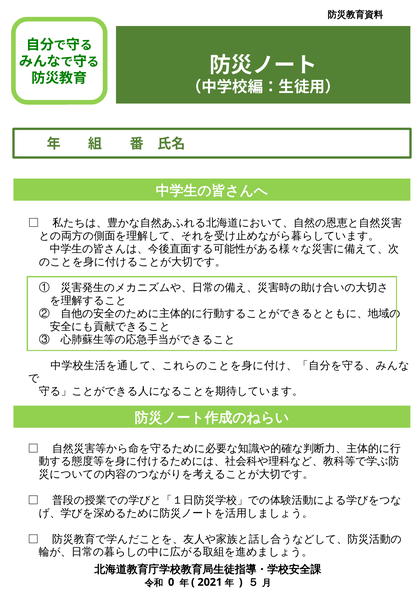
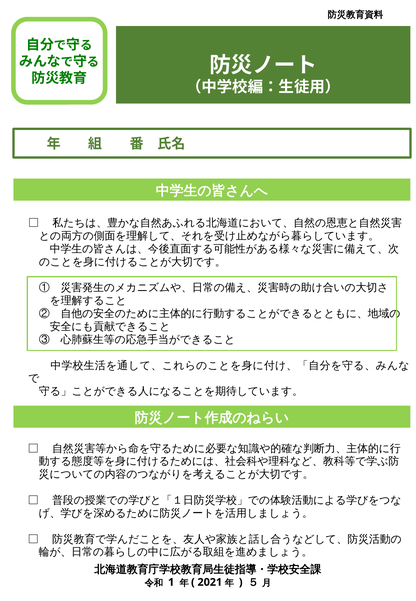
0: 0 -> 1 (171, 582)
